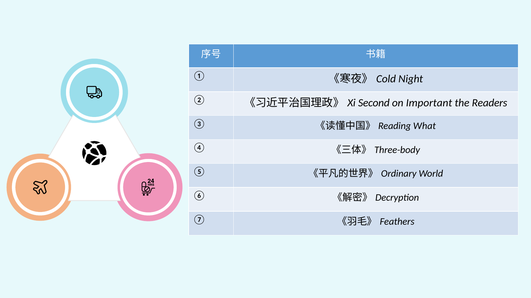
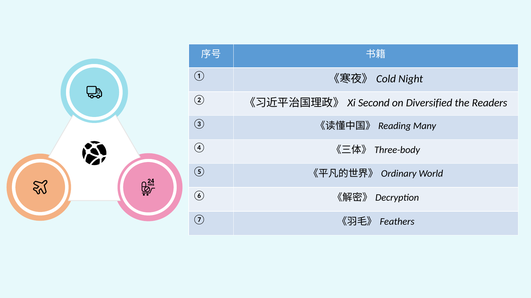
Important: Important -> Diversified (429, 103)
What: What -> Many (425, 126)
